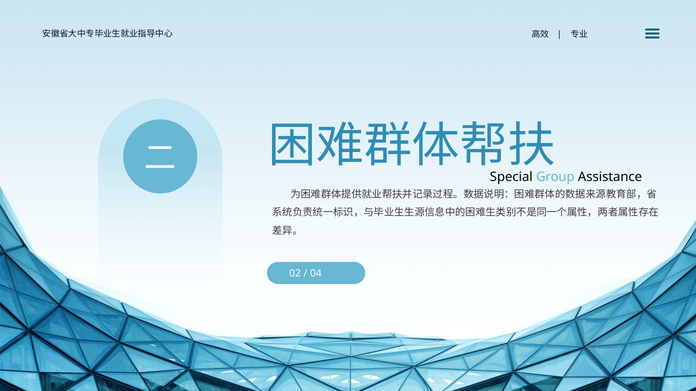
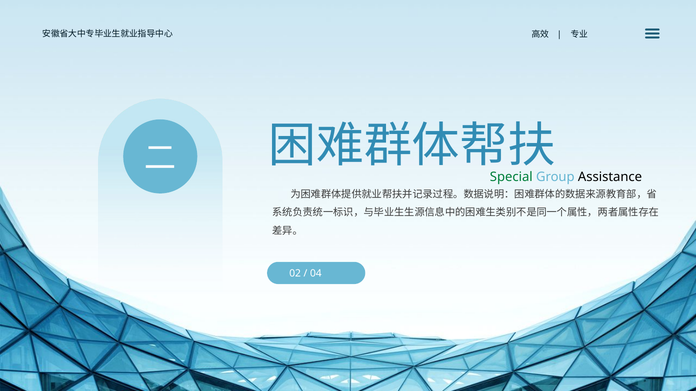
Special colour: black -> green (511, 177)
